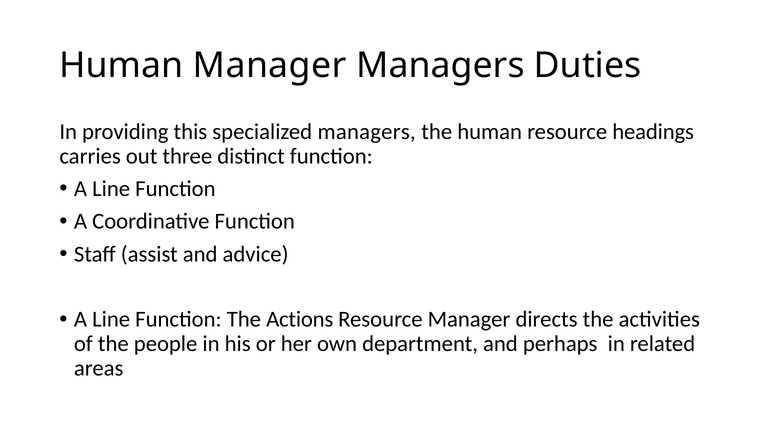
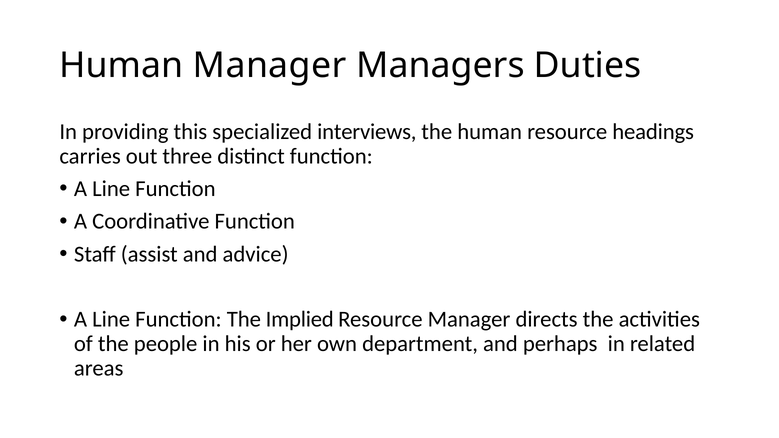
specialized managers: managers -> interviews (367, 132)
Actions: Actions -> Implied (300, 320)
